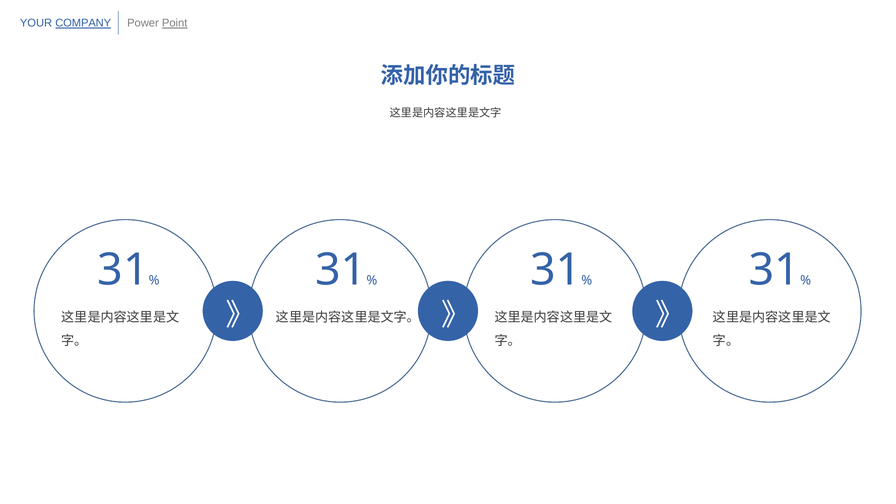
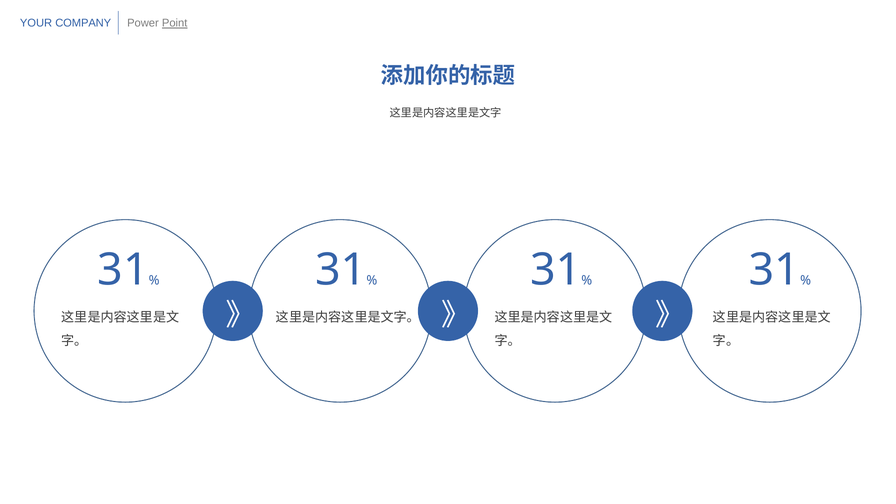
COMPANY underline: present -> none (83, 23)
